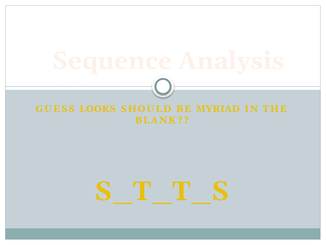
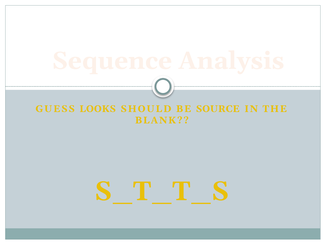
MYRIAD: MYRIAD -> SOURCE (218, 109)
